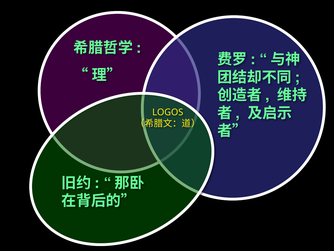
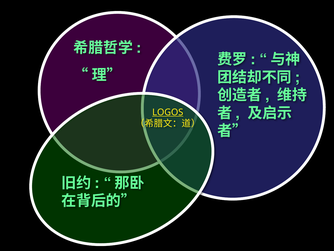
LOGOS underline: none -> present (168, 112)
